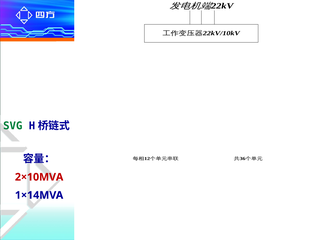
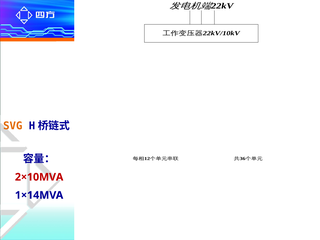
SVG colour: green -> orange (13, 126)
